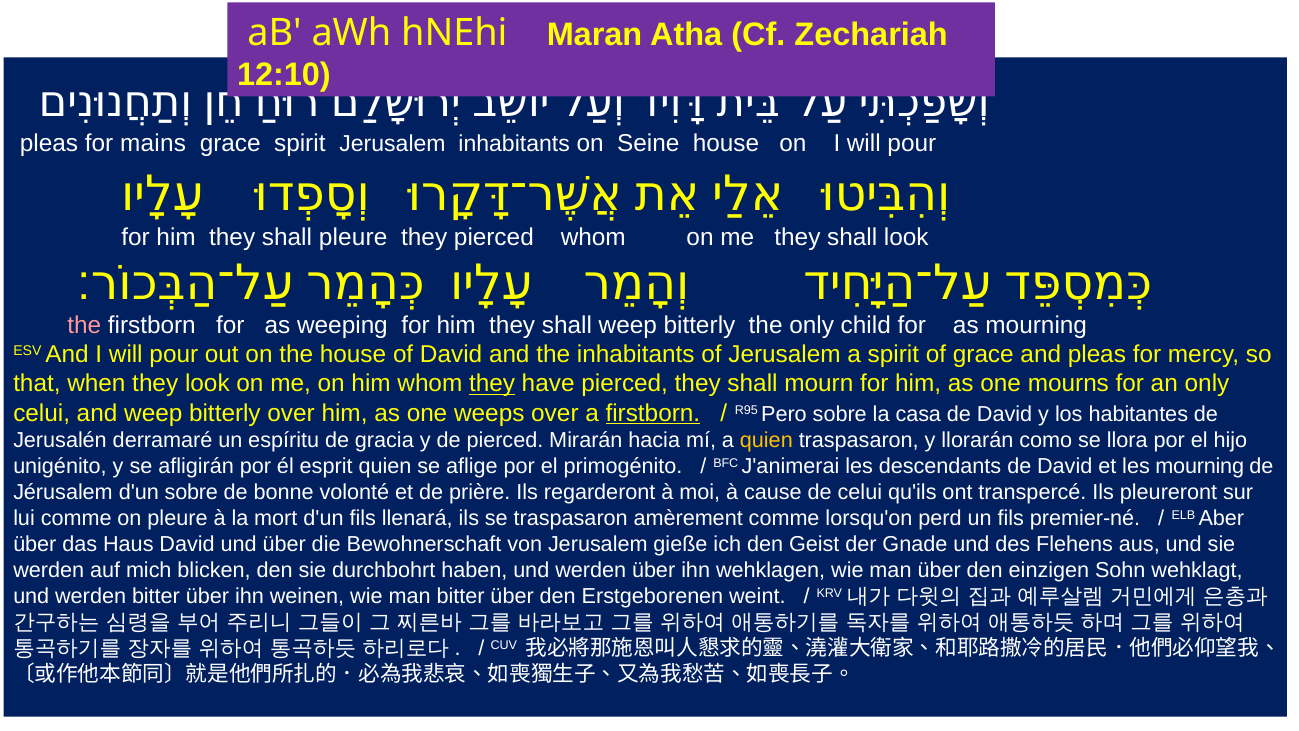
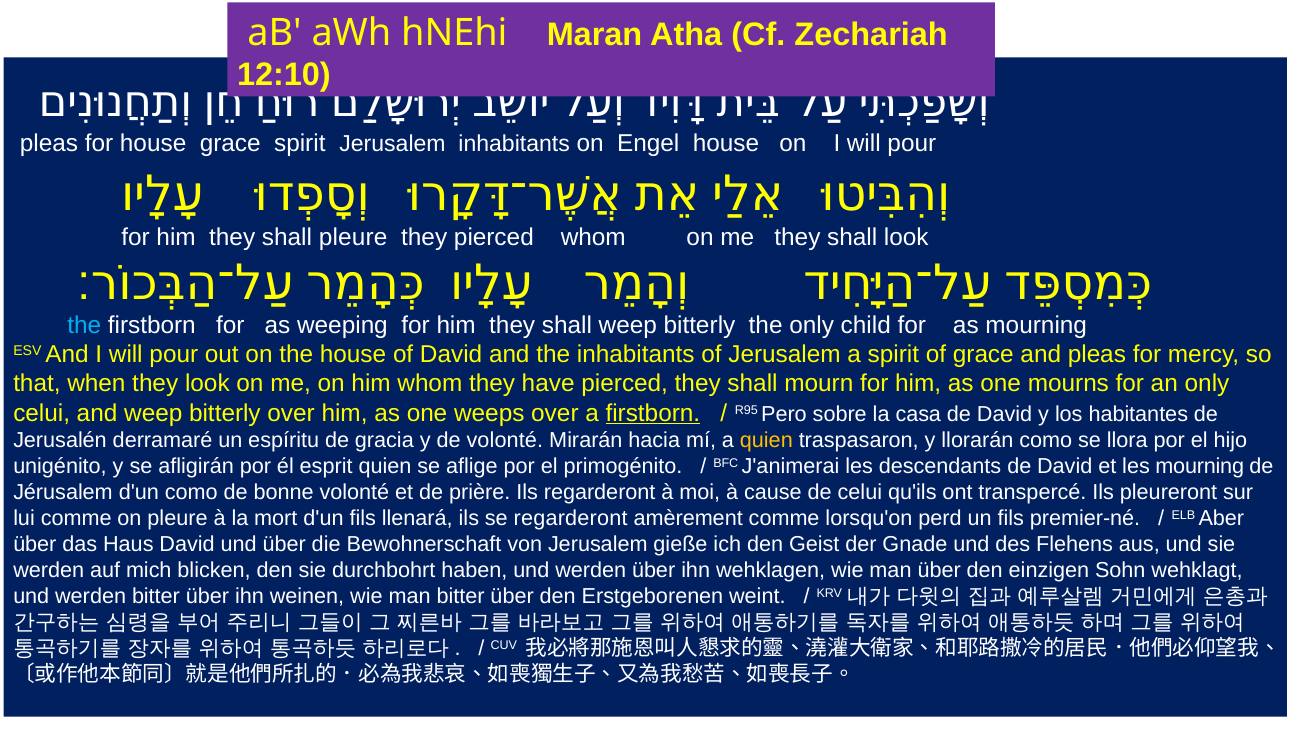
for mains: mains -> house (153, 143)
Seine: Seine -> Engel (648, 143)
the colour: pink -> light blue (84, 325)
they underline: present -> none (492, 384)
de pierced: pierced -> volonté (505, 440)
d'un sobre: sobre -> como (191, 492)
se traspasaron: traspasaron -> regarderont (571, 518)
